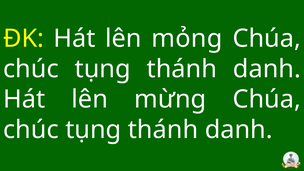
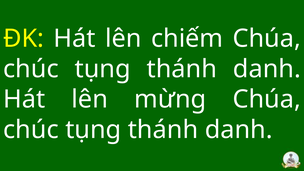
mỏng: mỏng -> chiếm (187, 39)
